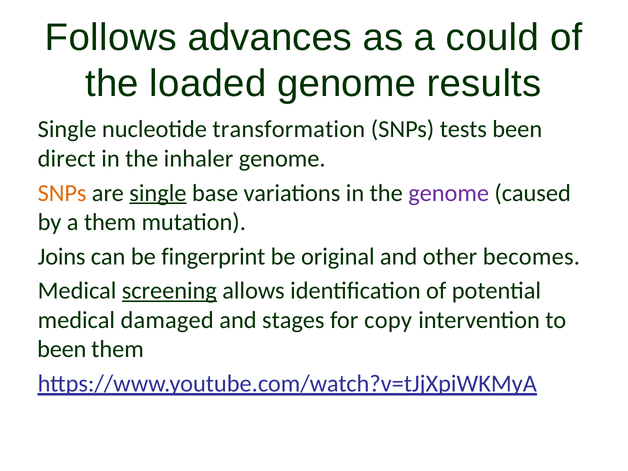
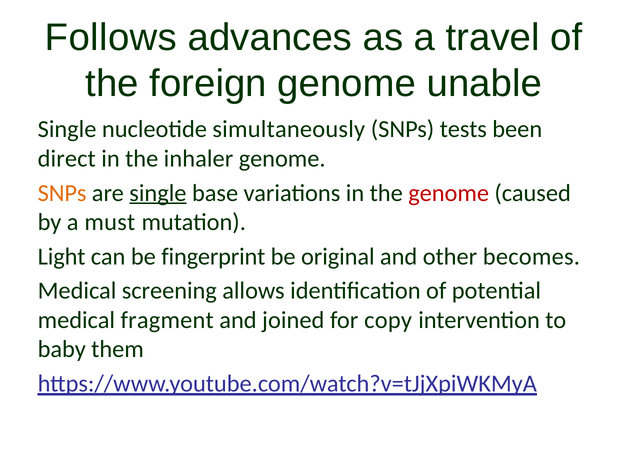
could: could -> travel (493, 38)
loaded: loaded -> foreign (208, 84)
results: results -> unable (484, 84)
transformation: transformation -> simultaneously (289, 129)
genome colour: purple -> red (449, 193)
a them: them -> must (110, 222)
Joins: Joins -> Light (62, 256)
screening underline: present -> none (169, 291)
damaged: damaged -> fragment (167, 320)
stages: stages -> joined (293, 320)
been: been -> baby (62, 349)
